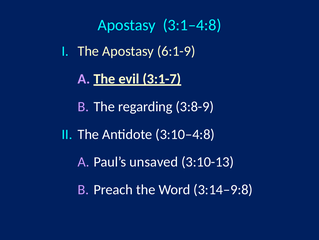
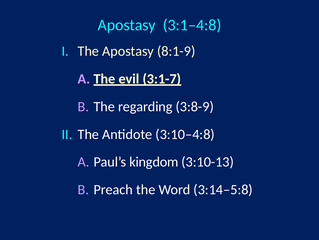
6:1-9: 6:1-9 -> 8:1-9 (176, 51)
unsaved: unsaved -> kingdom (154, 162)
3:14‒9:8: 3:14‒9:8 -> 3:14‒5:8 (223, 189)
